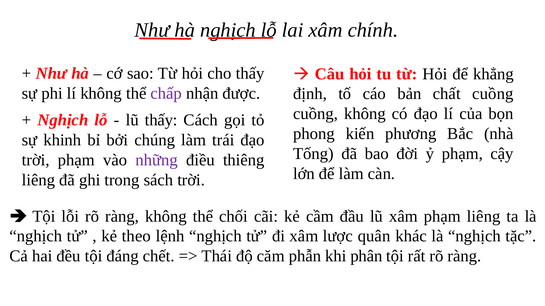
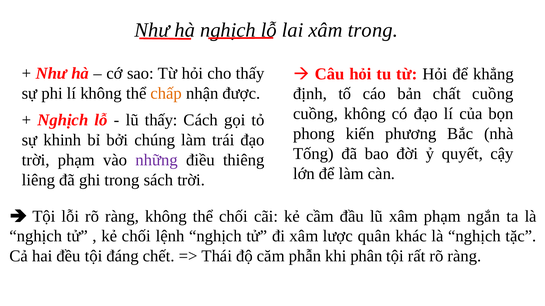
xâm chính: chính -> trong (373, 30)
chấp colour: purple -> orange (166, 94)
ỷ phạm: phạm -> quyết (462, 154)
phạm liêng: liêng -> ngắn (484, 217)
kẻ theo: theo -> chối (136, 237)
